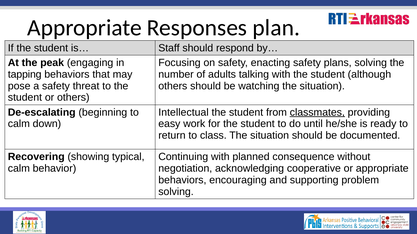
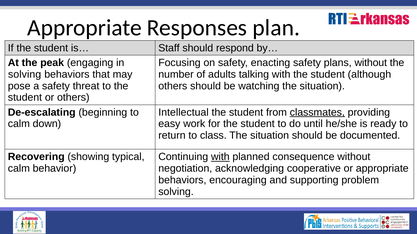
plans solving: solving -> without (371, 63)
tapping: tapping -> solving (25, 75)
with underline: none -> present (220, 157)
